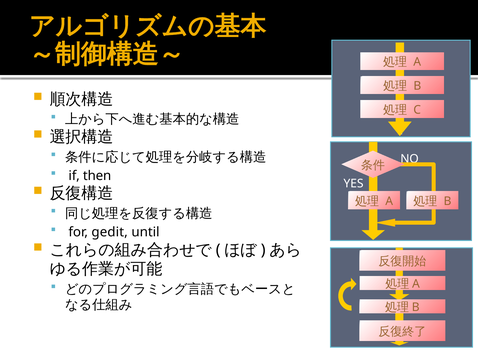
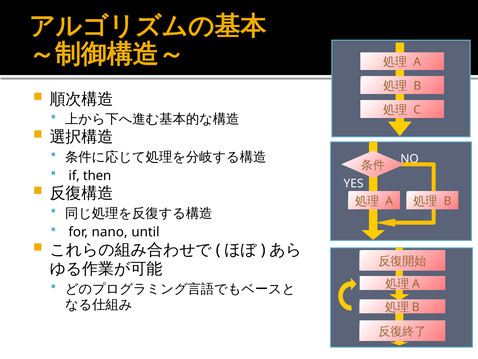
gedit: gedit -> nano (110, 232)
